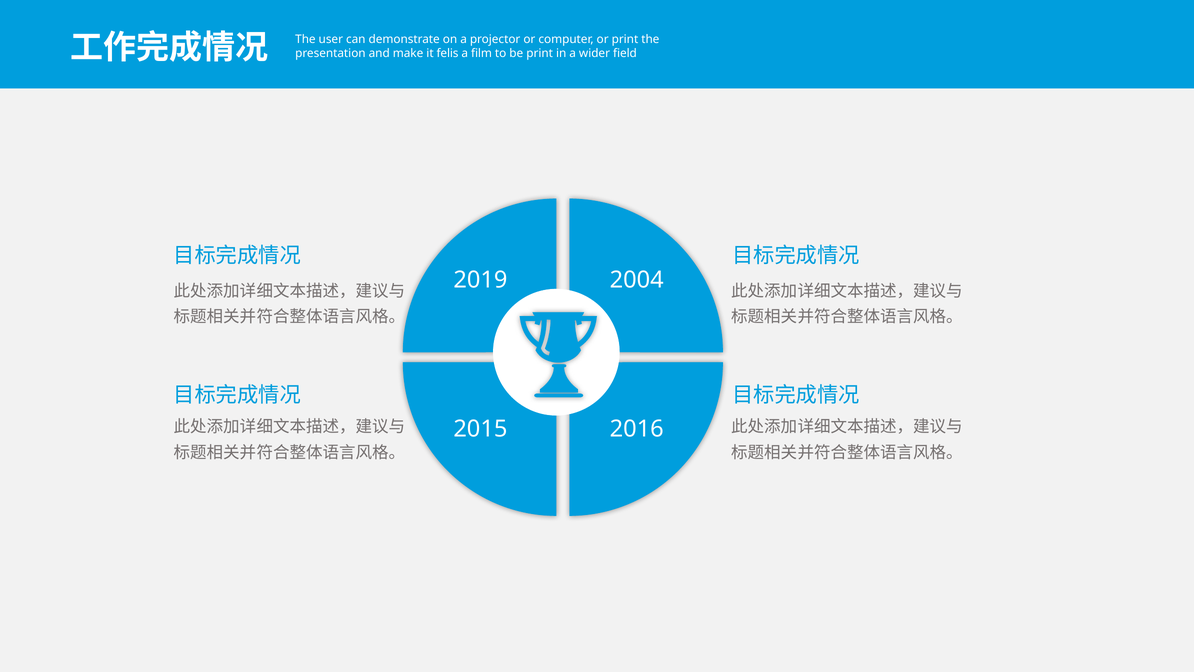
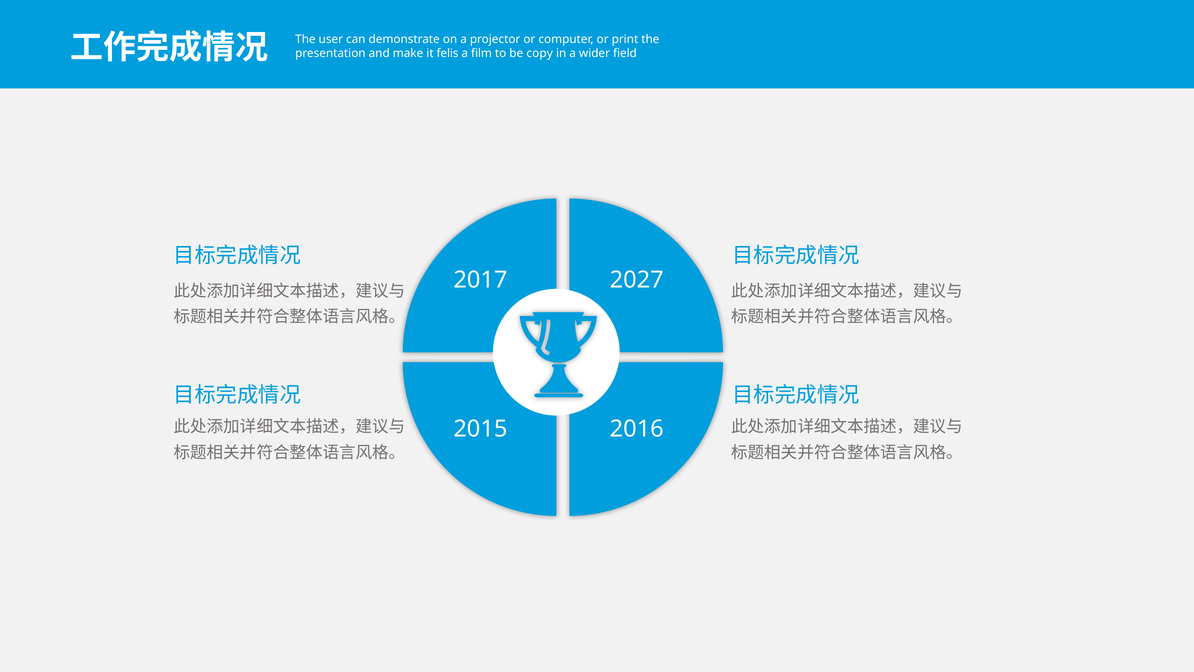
be print: print -> copy (540, 53)
2019: 2019 -> 2017 (480, 280)
2004: 2004 -> 2027 (637, 280)
